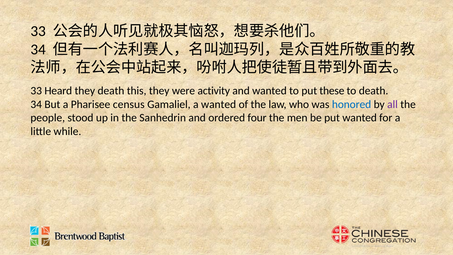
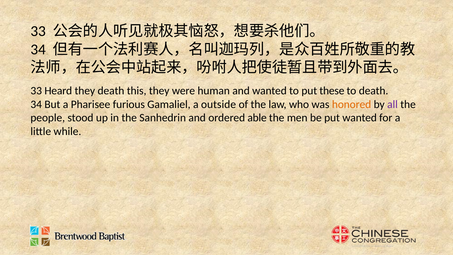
activity: activity -> human (214, 91)
census: census -> furious (129, 104)
a wanted: wanted -> outside (219, 104)
honored colour: blue -> orange (352, 104)
four: four -> able (257, 118)
